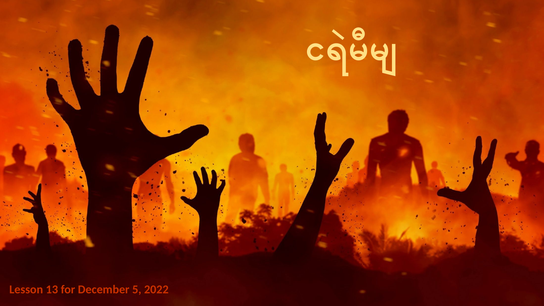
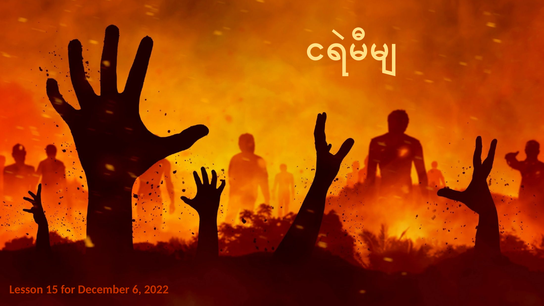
13: 13 -> 15 (52, 290)
5: 5 -> 6 (137, 290)
